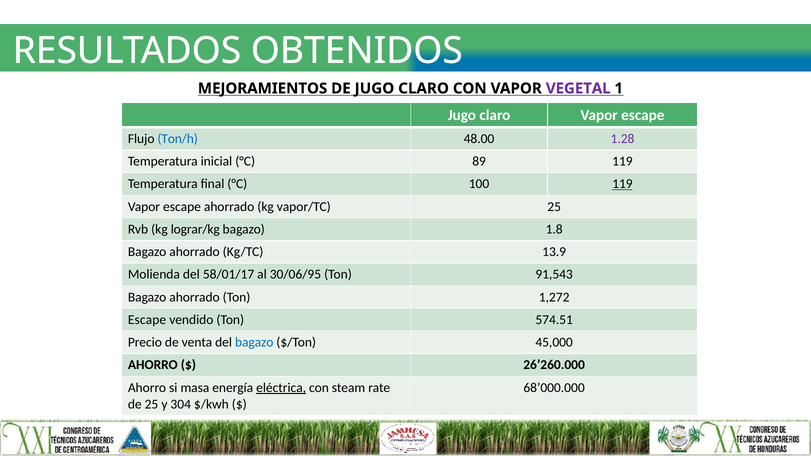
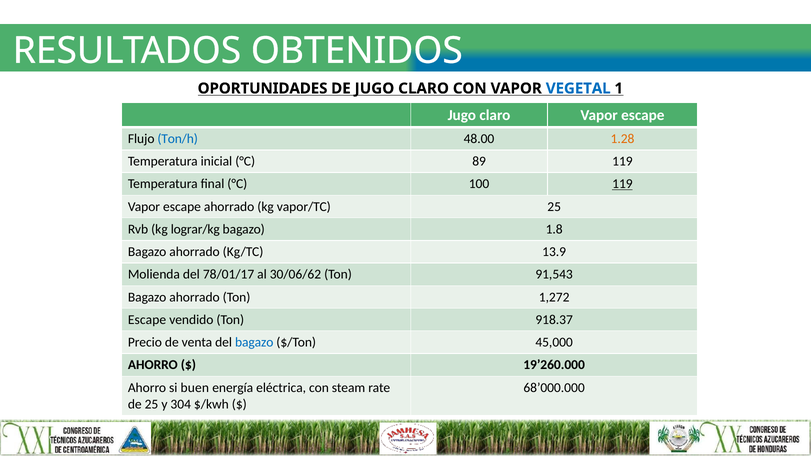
MEJORAMIENTOS: MEJORAMIENTOS -> OPORTUNIDADES (263, 88)
VEGETAL colour: purple -> blue (578, 88)
1.28 colour: purple -> orange (622, 139)
58/01/17: 58/01/17 -> 78/01/17 (229, 275)
30/06/95: 30/06/95 -> 30/06/62 (295, 275)
574.51: 574.51 -> 918.37 (554, 320)
26’260.000: 26’260.000 -> 19’260.000 (554, 365)
masa: masa -> buen (195, 388)
eléctrica underline: present -> none (281, 388)
